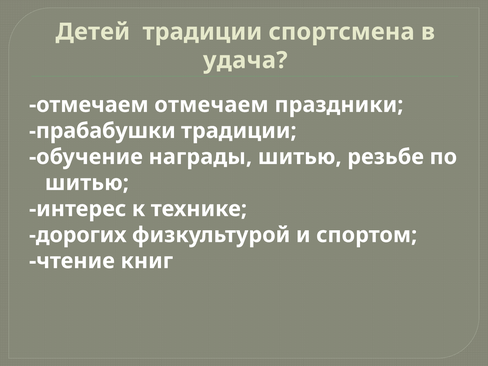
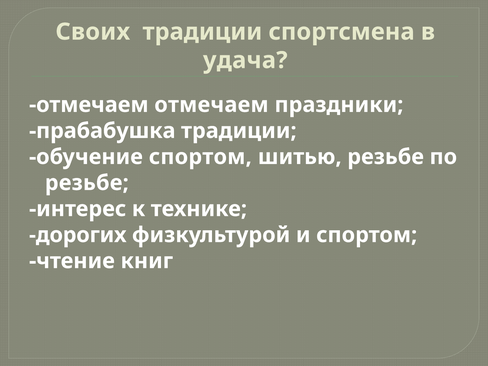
Детей: Детей -> Своих (93, 32)
прабабушки: прабабушки -> прабабушка (102, 131)
обучение награды: награды -> спортом (200, 157)
шитью: шитью -> резьбе (87, 183)
